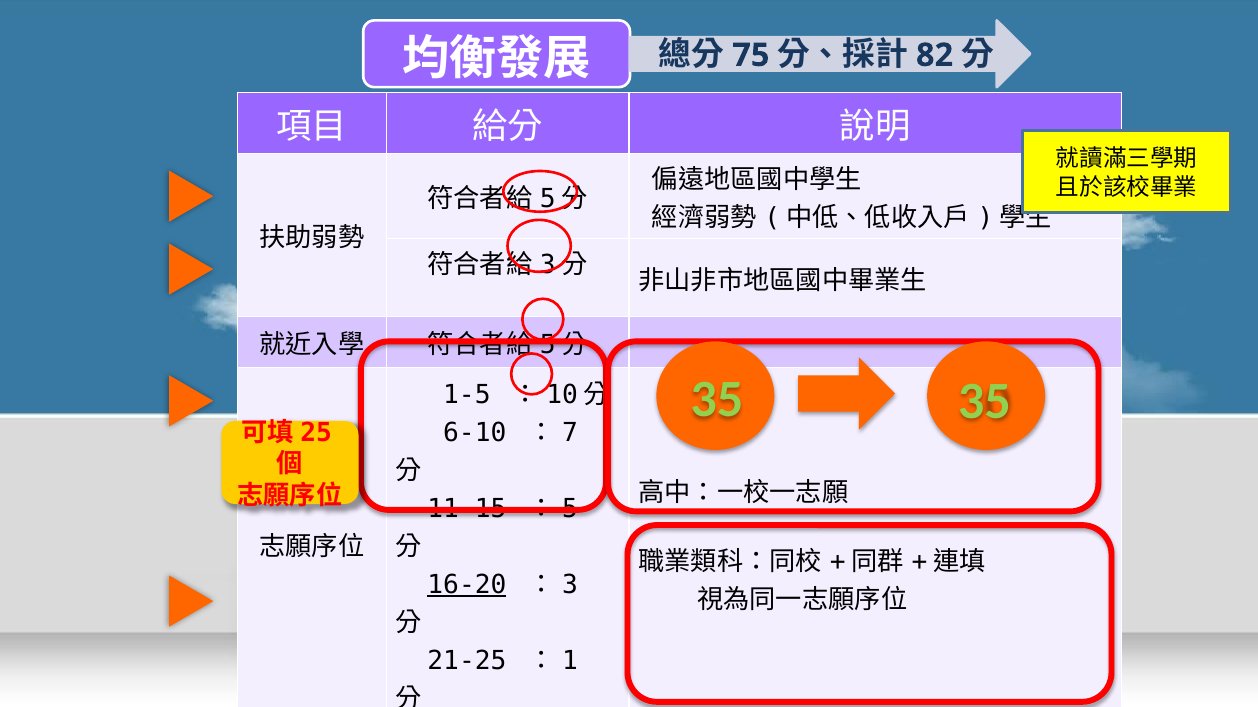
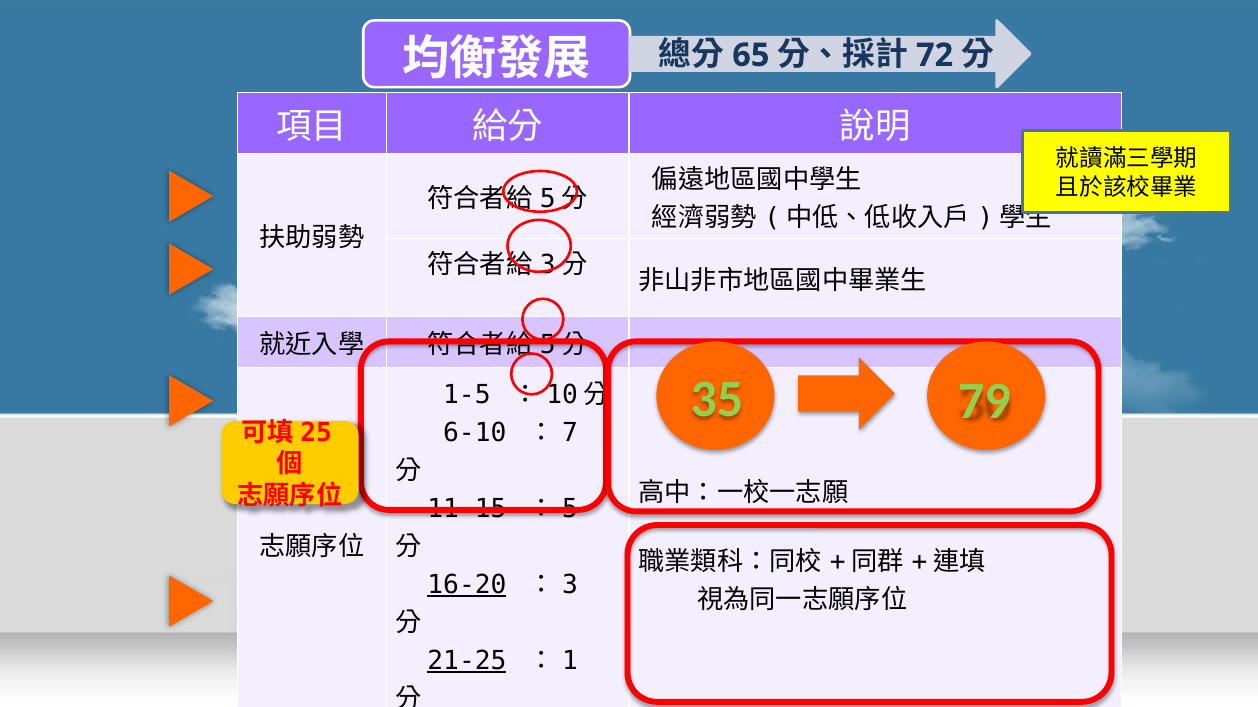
75: 75 -> 65 (751, 55)
82: 82 -> 72 (935, 55)
35 35: 35 -> 79 (984, 401)
21-25 underline: none -> present (467, 661)
